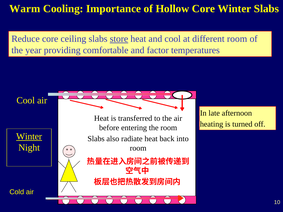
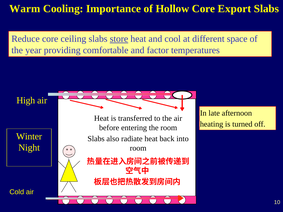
Core Winter: Winter -> Export (234, 9)
different room: room -> space (237, 39)
Cool: Cool -> High (26, 101)
Winter underline: present -> none (29, 137)
